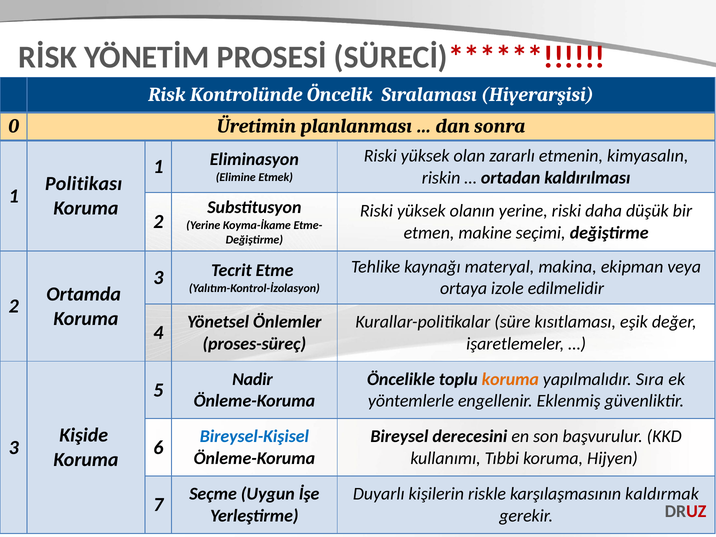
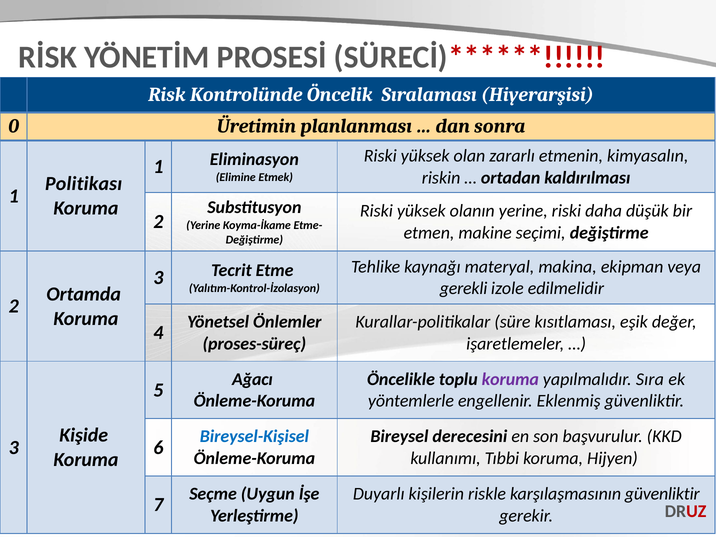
ortaya: ortaya -> gerekli (464, 289)
Nadir: Nadir -> Ağacı (252, 379)
koruma colour: orange -> purple (510, 379)
karşılaşmasının kaldırmak: kaldırmak -> güvenliktir (662, 494)
